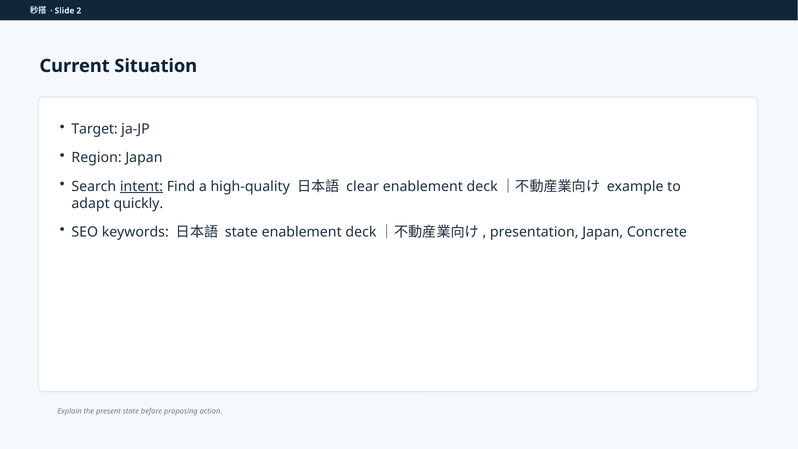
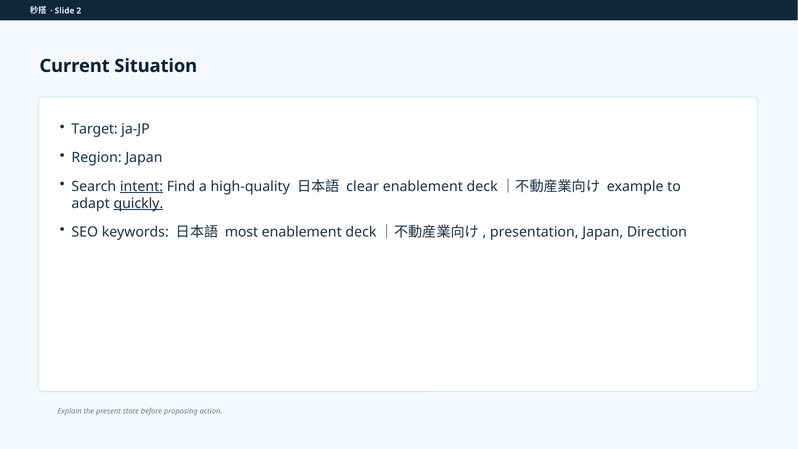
quickly underline: none -> present (138, 203)
state: state -> most (241, 232)
Concrete: Concrete -> Direction (657, 232)
